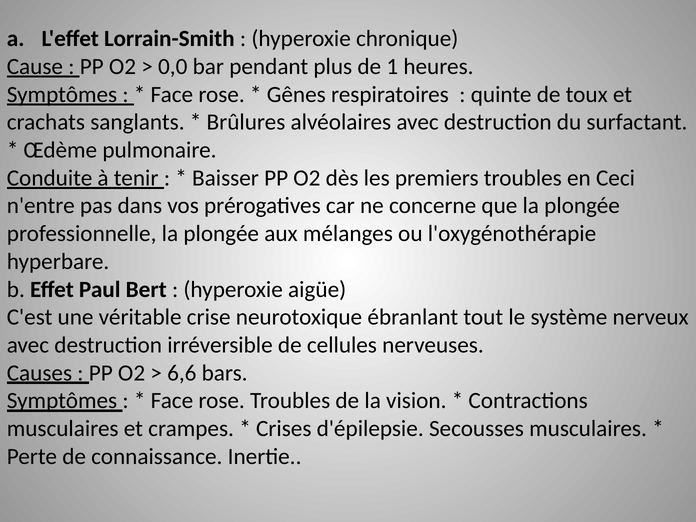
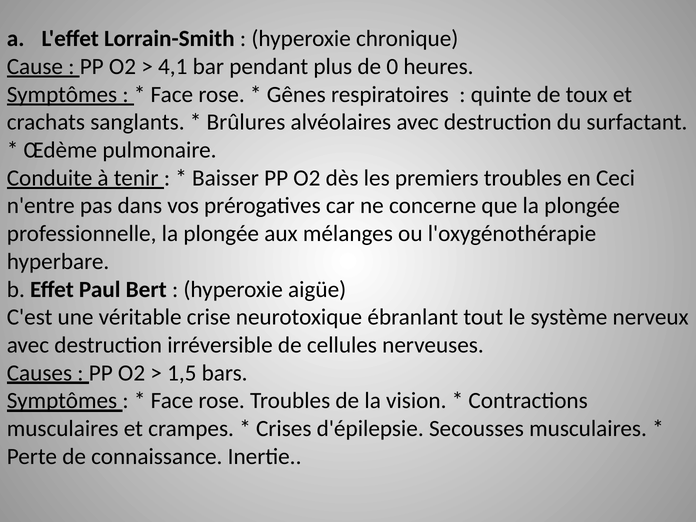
0,0: 0,0 -> 4,1 (173, 67)
1: 1 -> 0 (392, 67)
6,6: 6,6 -> 1,5 (182, 373)
